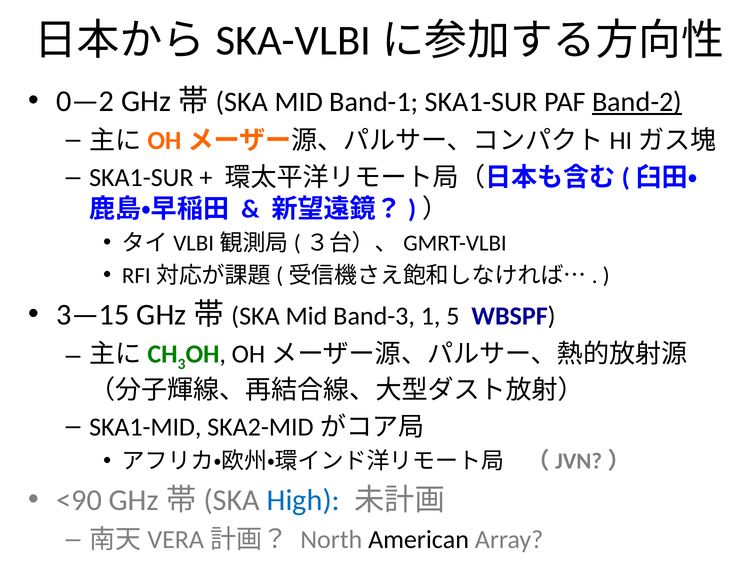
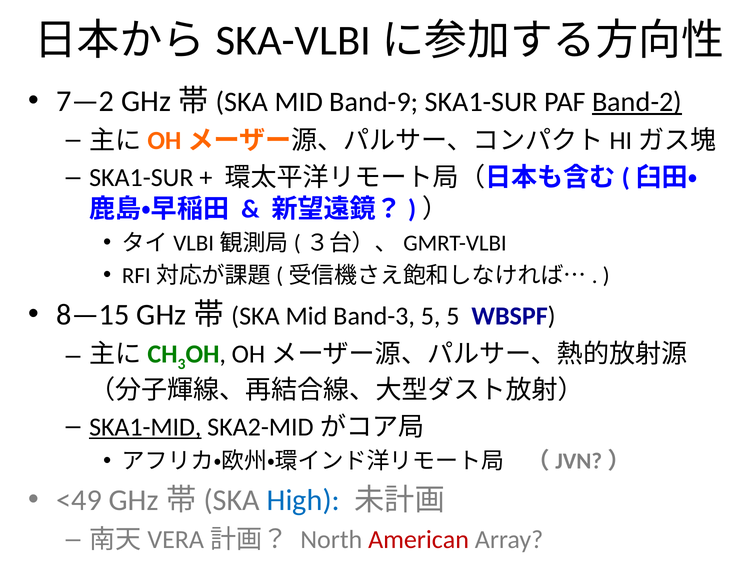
0—2: 0—2 -> 7—2 (85, 101)
Band-1: Band-1 -> Band-9 (374, 102)
3—15: 3—15 -> 8—15 (93, 315)
Band-3 1: 1 -> 5 (431, 316)
SKA1-MID underline: none -> present (145, 427)
<90: <90 -> <49 (79, 501)
American colour: black -> red (419, 540)
